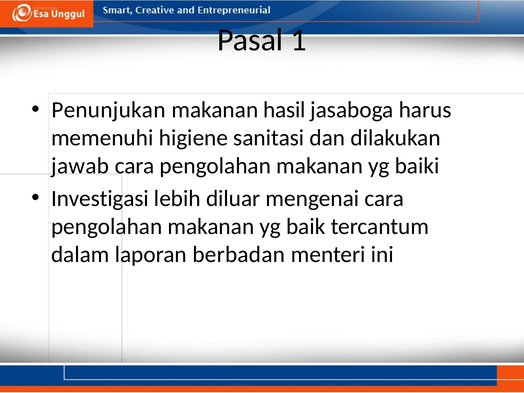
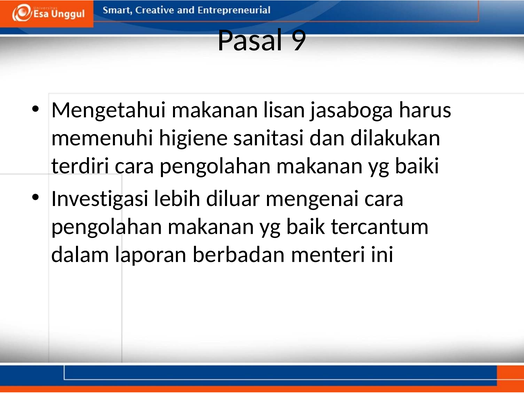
1: 1 -> 9 (299, 40)
Penunjukan: Penunjukan -> Mengetahui (109, 110)
hasil: hasil -> lisan (284, 110)
jawab: jawab -> terdiri (80, 166)
